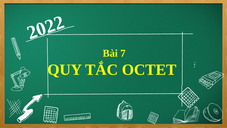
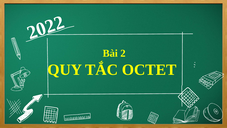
Bài 7: 7 -> 2 (123, 53)
